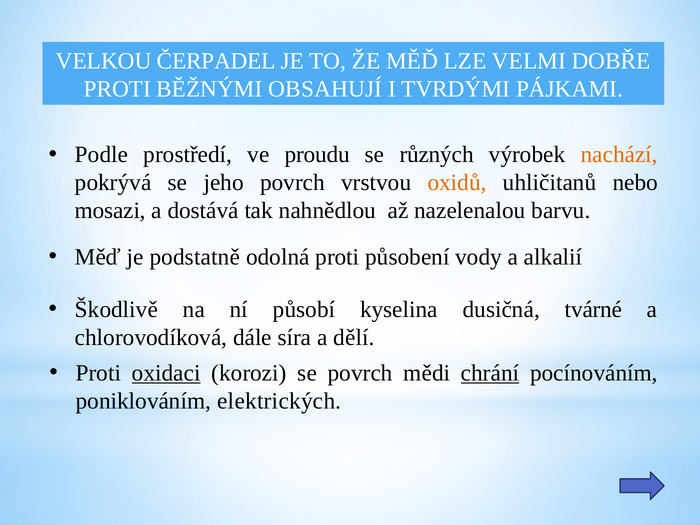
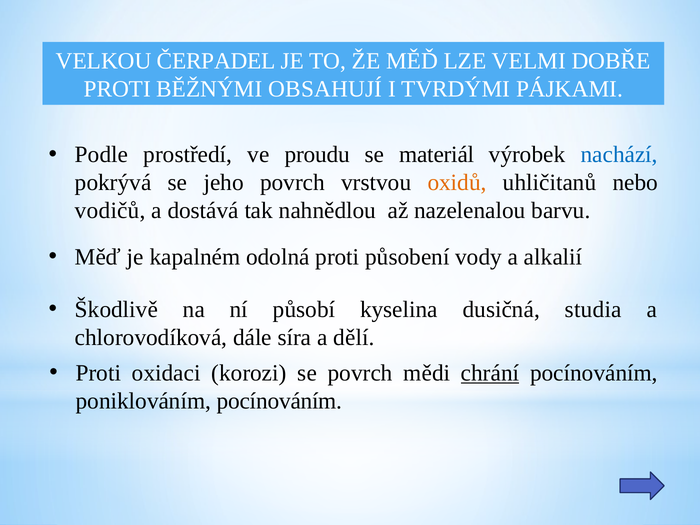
různých: různých -> materiál (437, 155)
nachází colour: orange -> blue (619, 155)
mosazi: mosazi -> vodičů (110, 211)
podstatně: podstatně -> kapalném (195, 257)
tvárné: tvárné -> studia (593, 309)
oxidaci underline: present -> none (166, 373)
poniklováním elektrických: elektrických -> pocínováním (280, 401)
